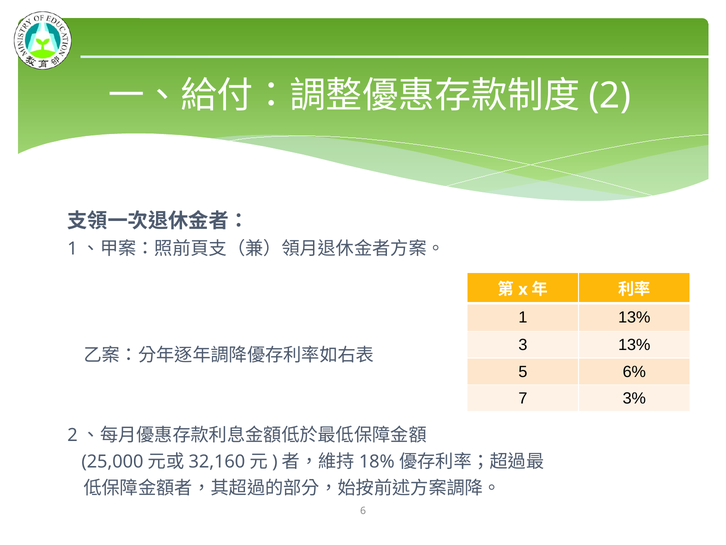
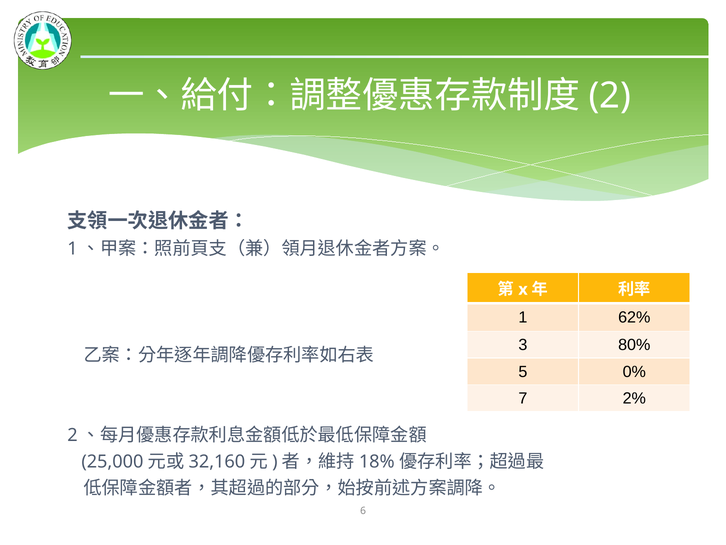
1 13%: 13% -> 62% (634, 317)
3 13%: 13% -> 80% (634, 345)
6%: 6% -> 0% (634, 371)
3%: 3% -> 2% (634, 398)
